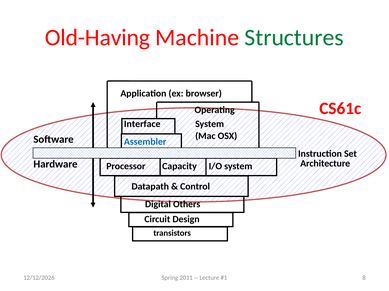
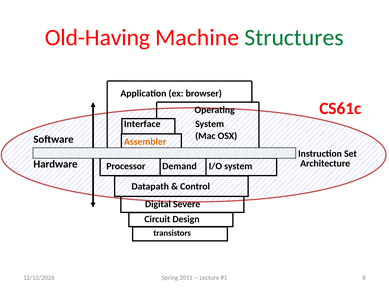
Assembler colour: blue -> orange (145, 142)
Capacity: Capacity -> Demand (179, 167)
Others: Others -> Severe (187, 205)
